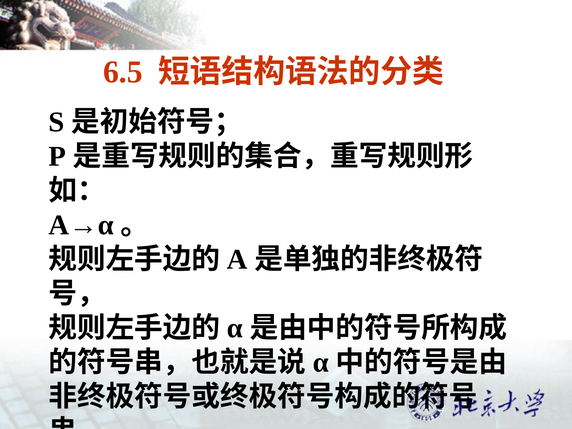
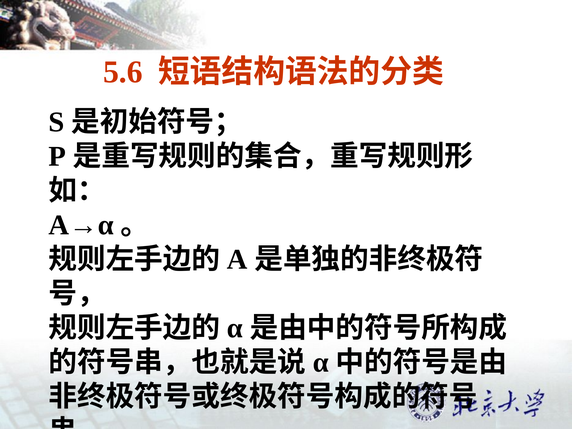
6.5: 6.5 -> 5.6 (123, 72)
